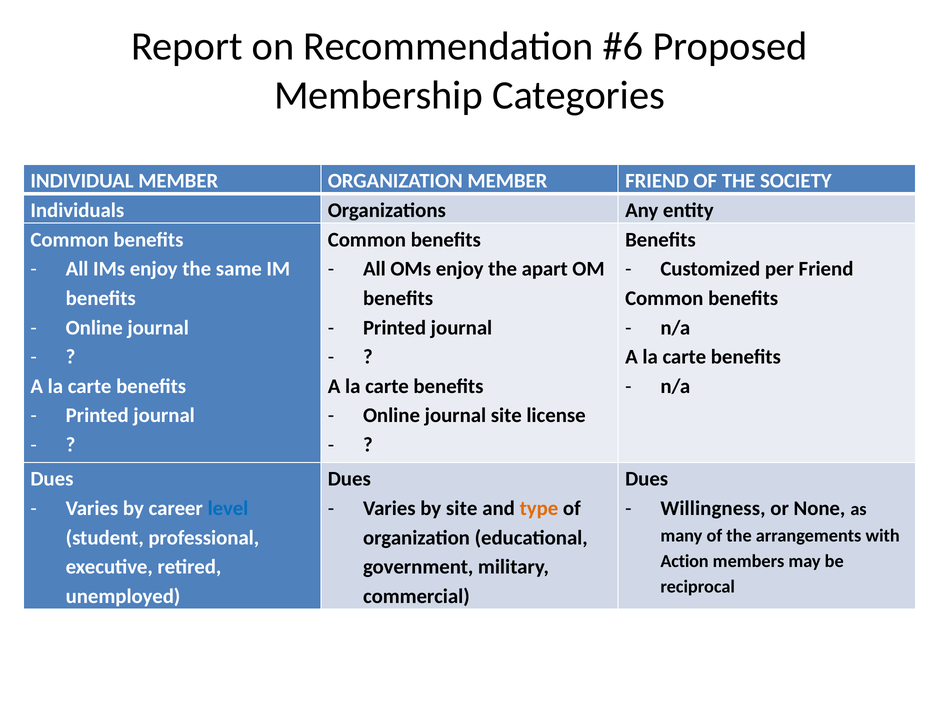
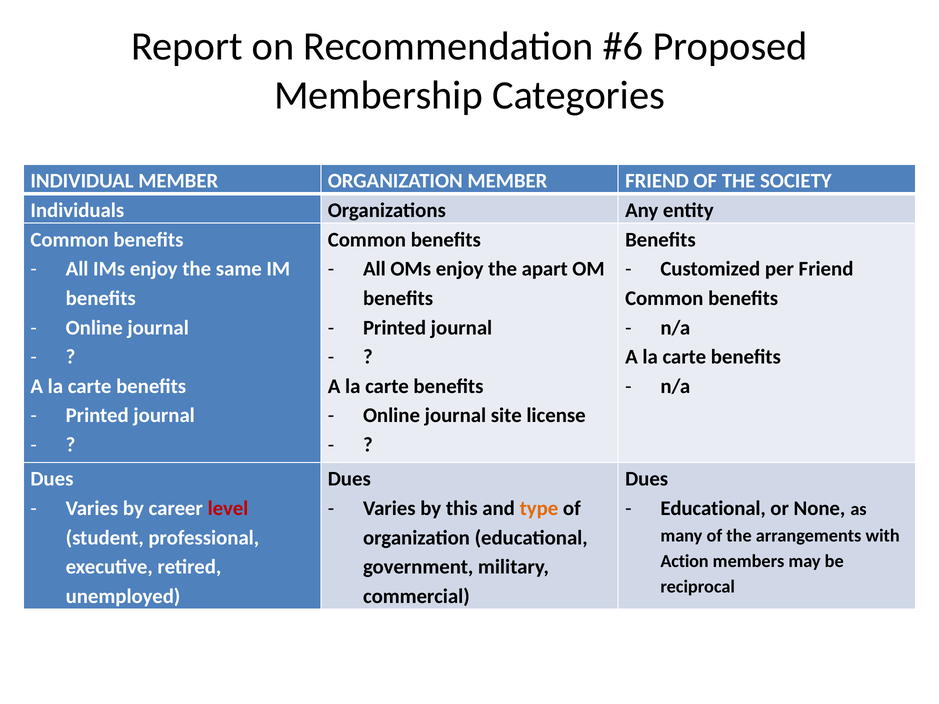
level colour: blue -> red (228, 509)
by site: site -> this (462, 509)
Willingness: Willingness -> Educational (713, 509)
